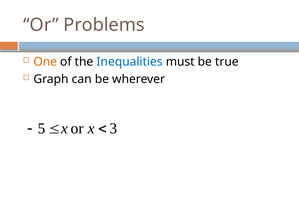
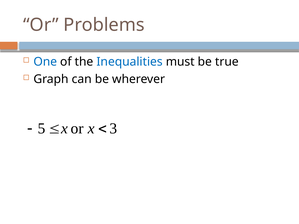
One colour: orange -> blue (45, 62)
